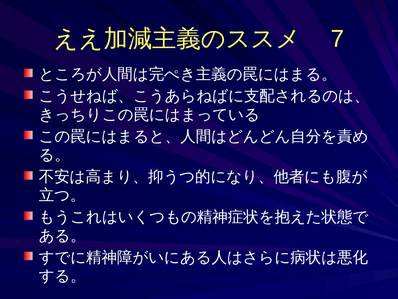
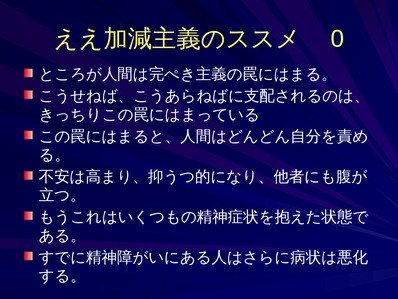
7: 7 -> 0 (337, 39)
